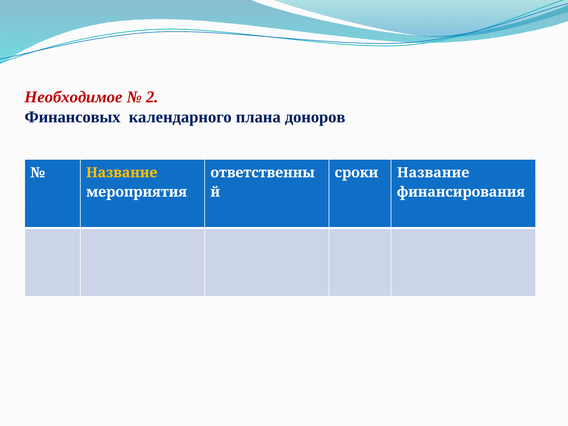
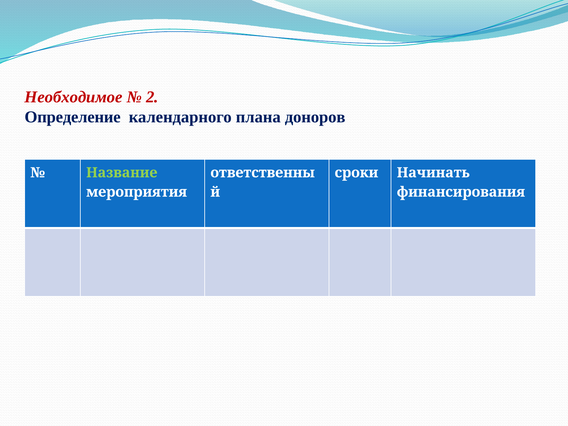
Финансовых: Финансовых -> Определение (73, 117)
Название colour: yellow -> light green (122, 173)
сроки Название: Название -> Начинать (433, 173)
